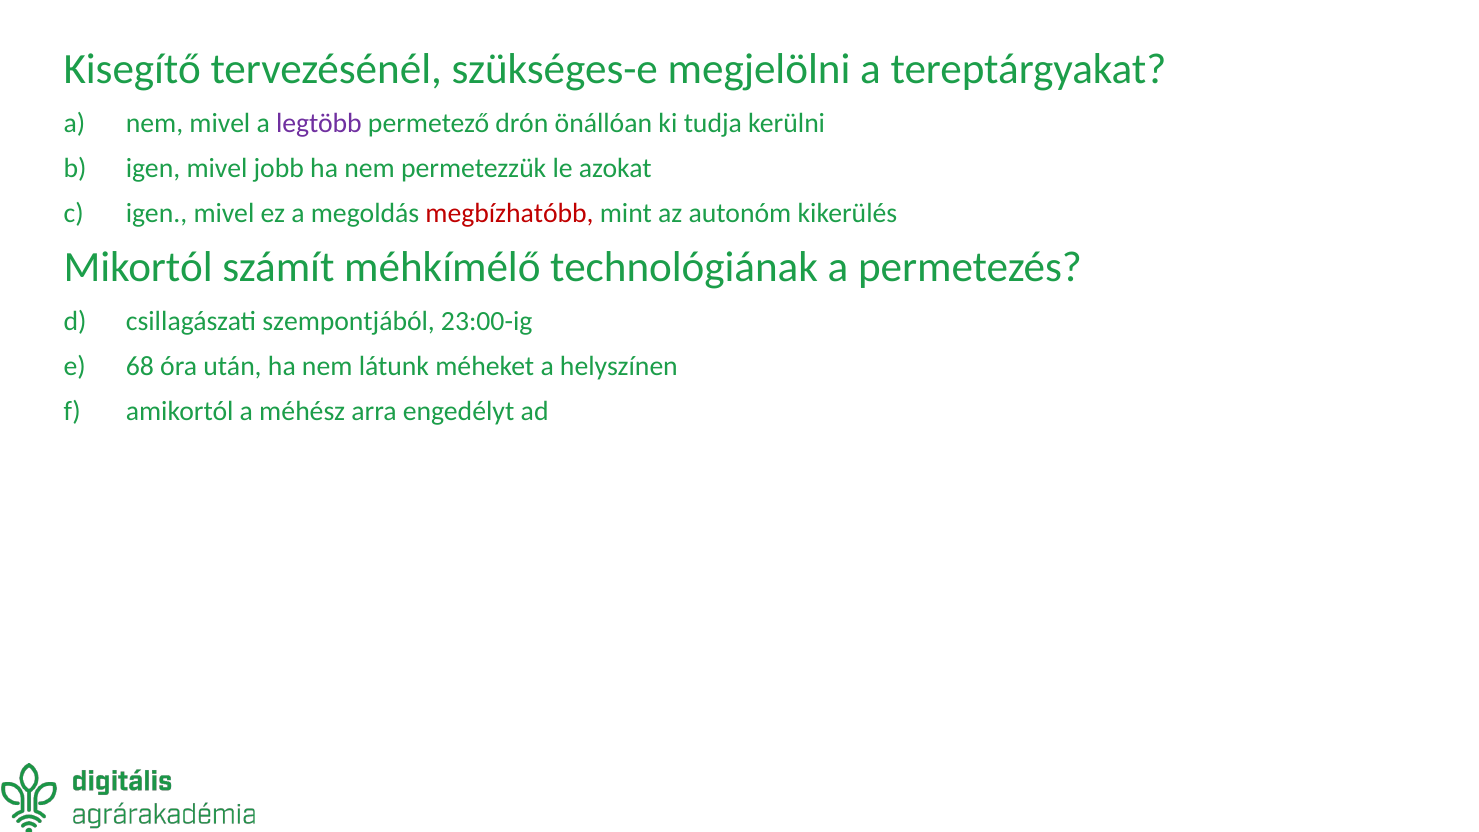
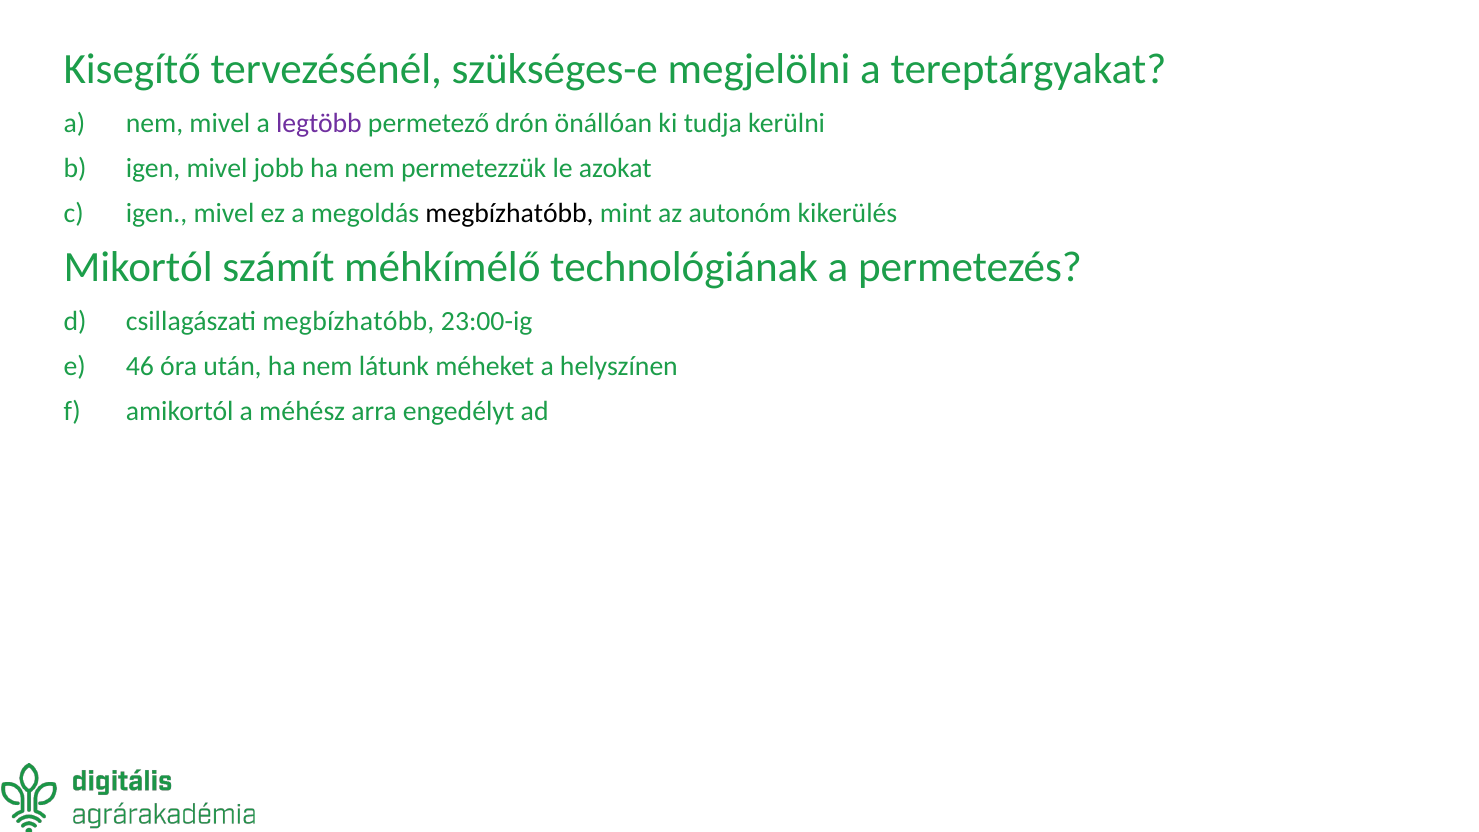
megbízhatóbb colour: red -> black (510, 214)
csillagászati szempontjából: szempontjából -> megbízhatóbb (348, 321)
68: 68 -> 46 (140, 366)
